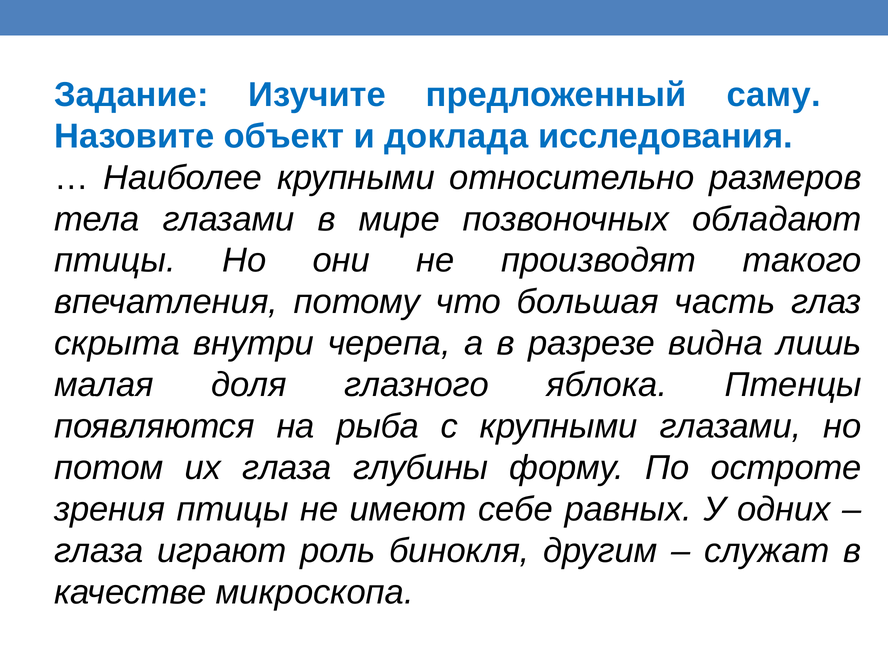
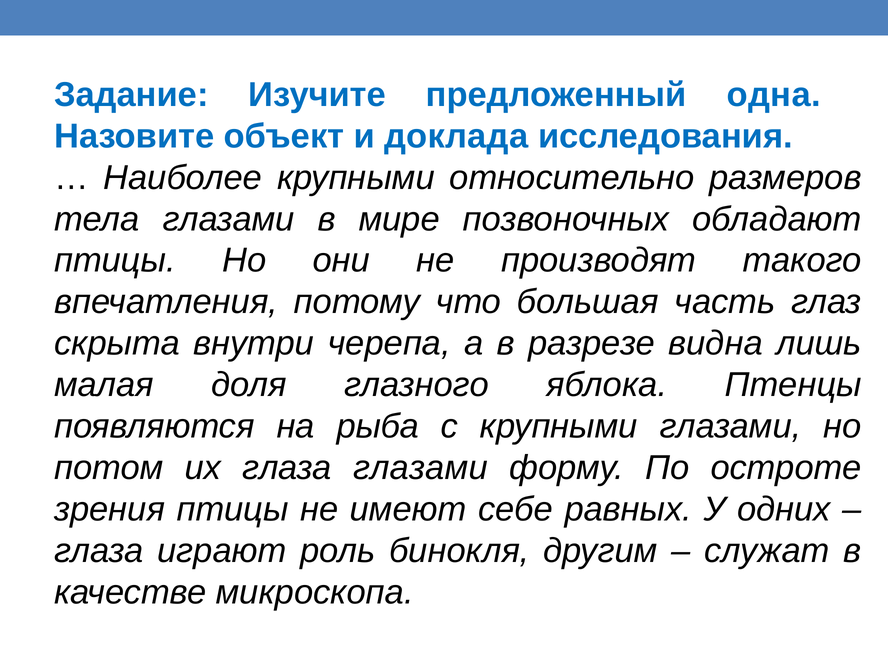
саму: саму -> одна (774, 95)
глаза глубины: глубины -> глазами (420, 468)
